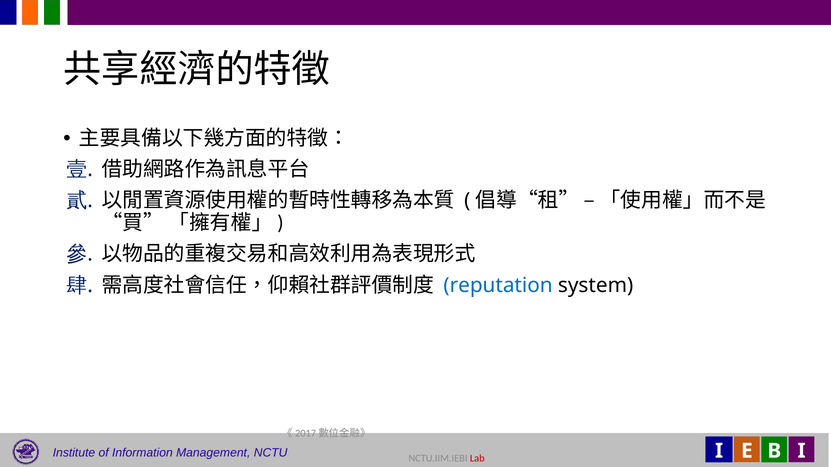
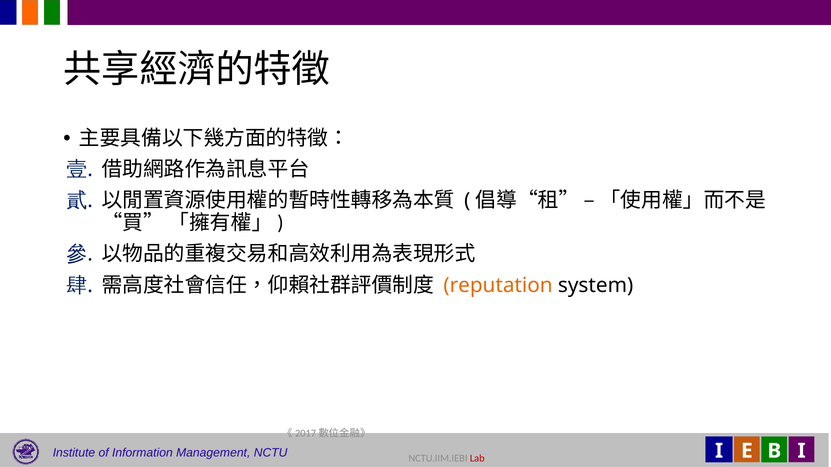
reputation colour: blue -> orange (498, 285)
